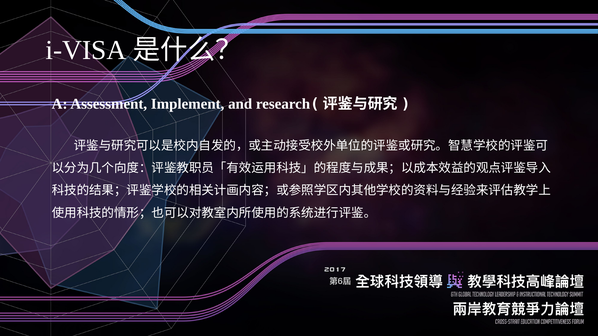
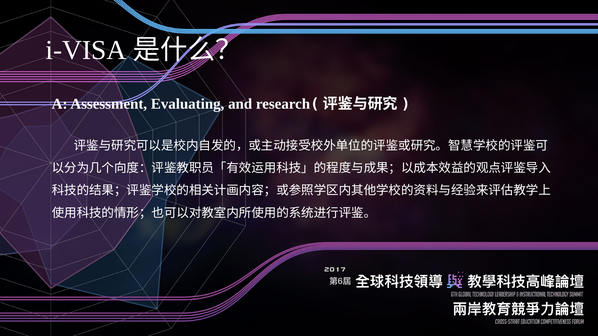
Implement: Implement -> Evaluating (188, 104)
